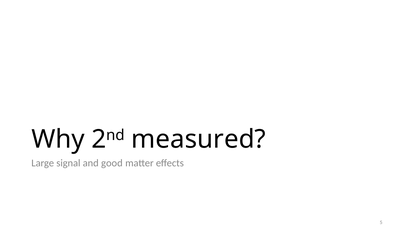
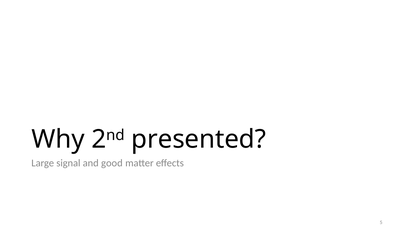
measured: measured -> presented (199, 139)
